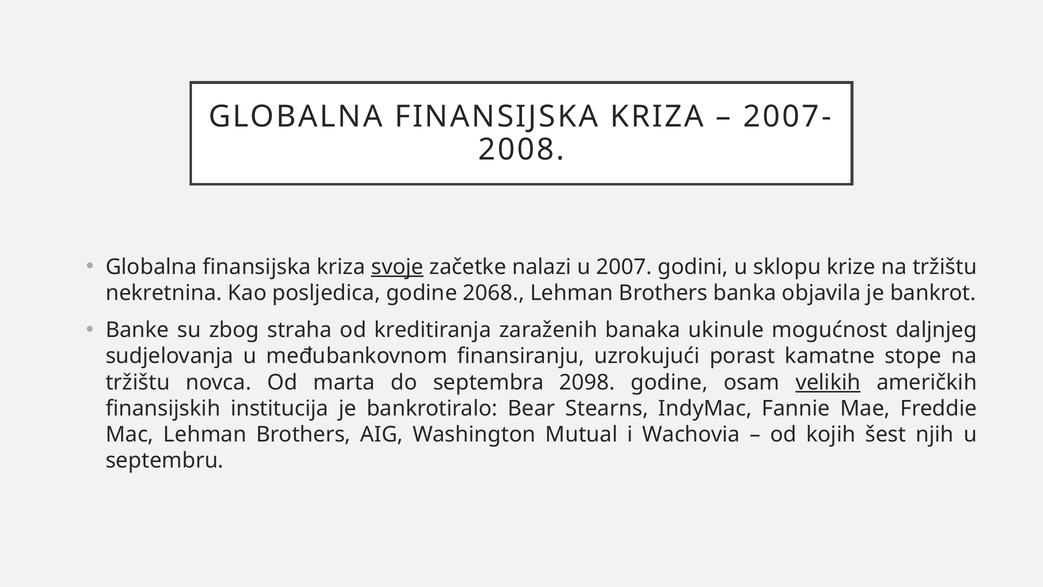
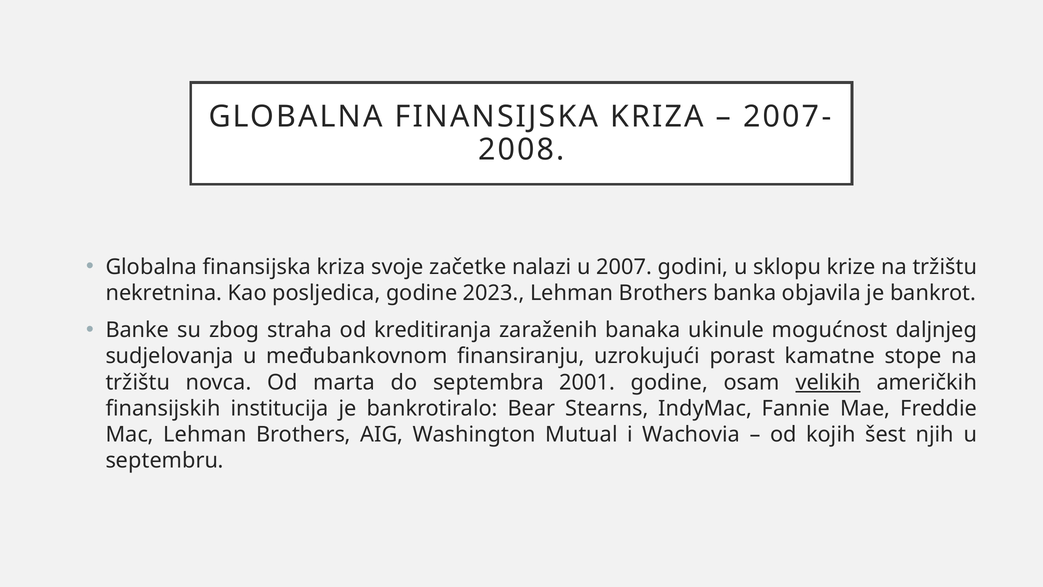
svoje underline: present -> none (397, 267)
2068: 2068 -> 2023 (494, 293)
2098: 2098 -> 2001 (587, 382)
